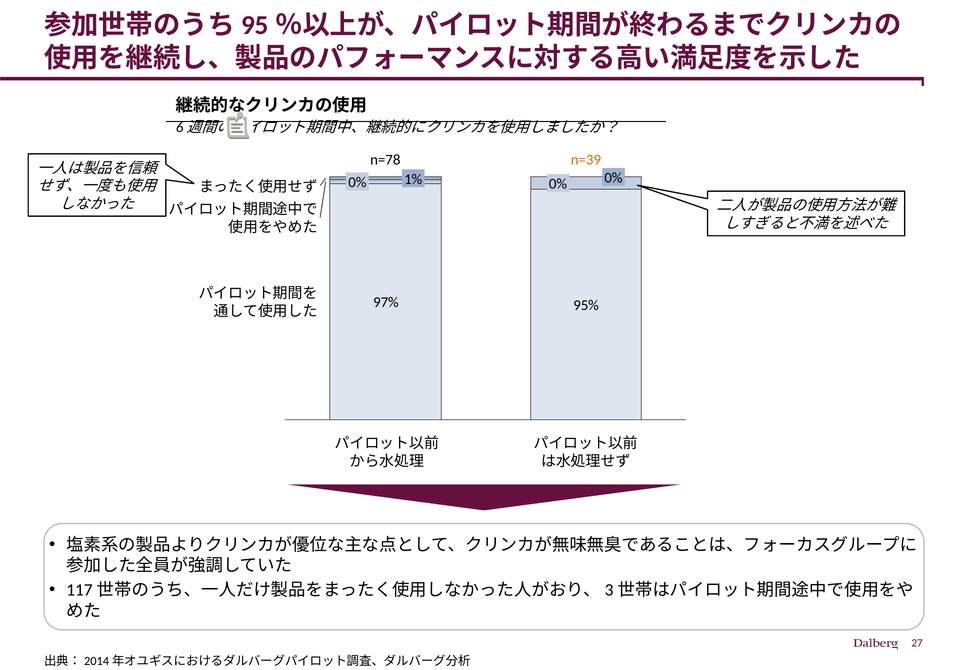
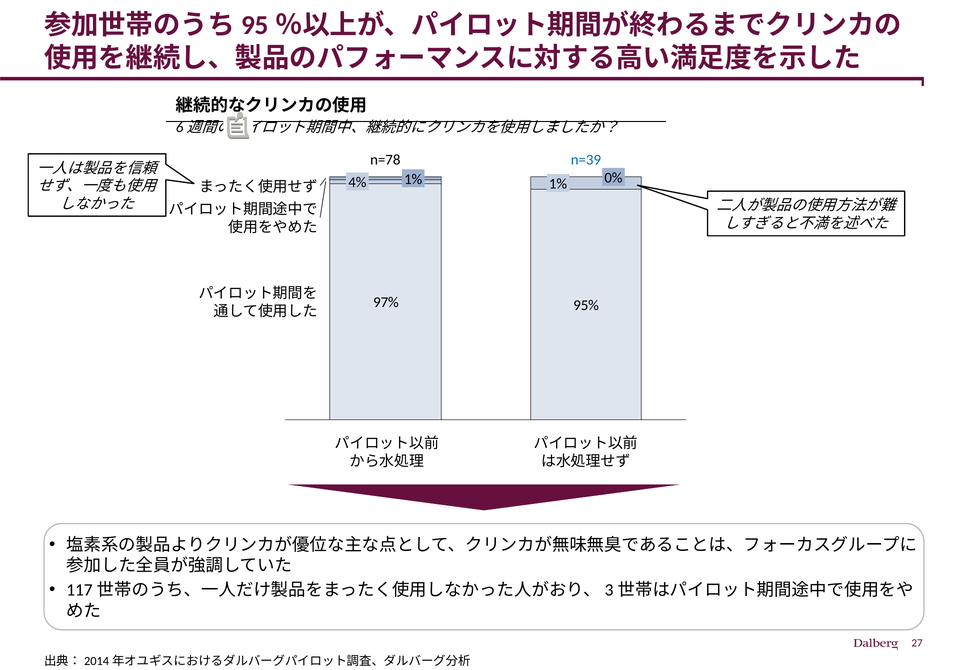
n=39 colour: orange -> blue (586, 160)
0%: 0% -> 4% (357, 183)
1% 0%: 0% -> 1% (558, 184)
